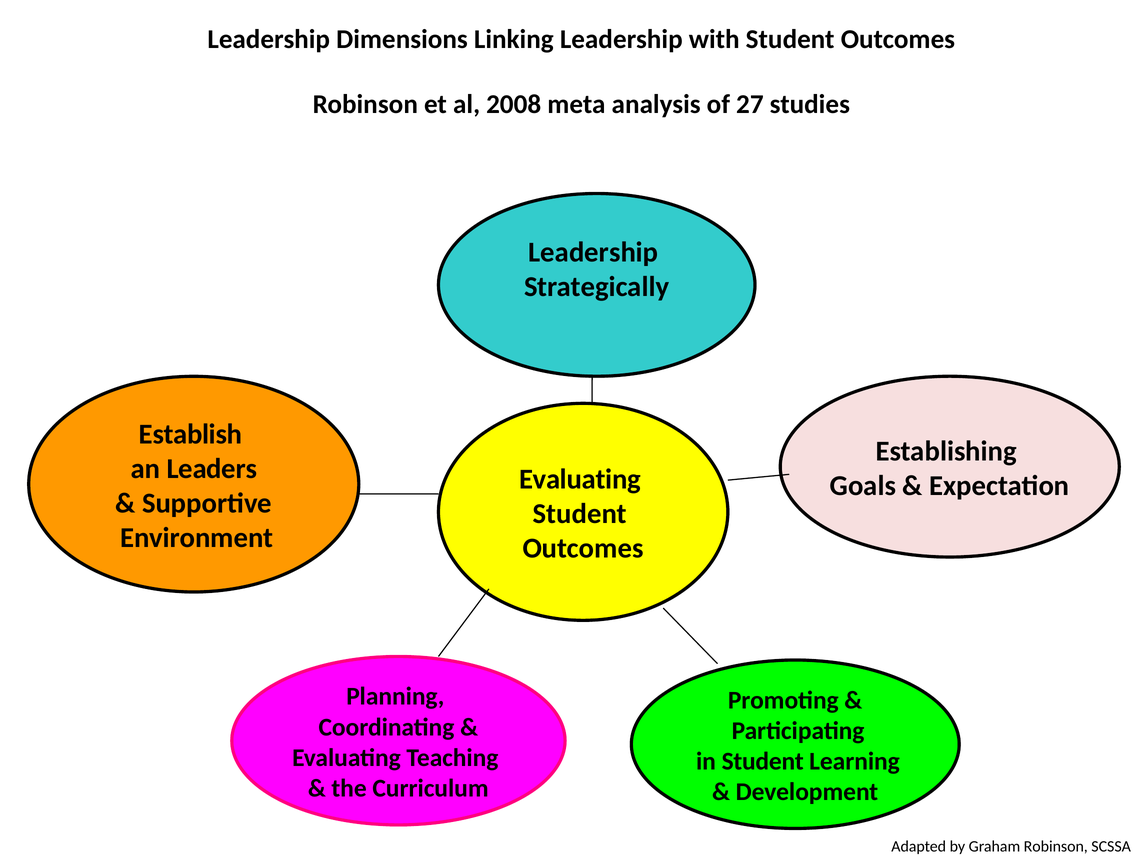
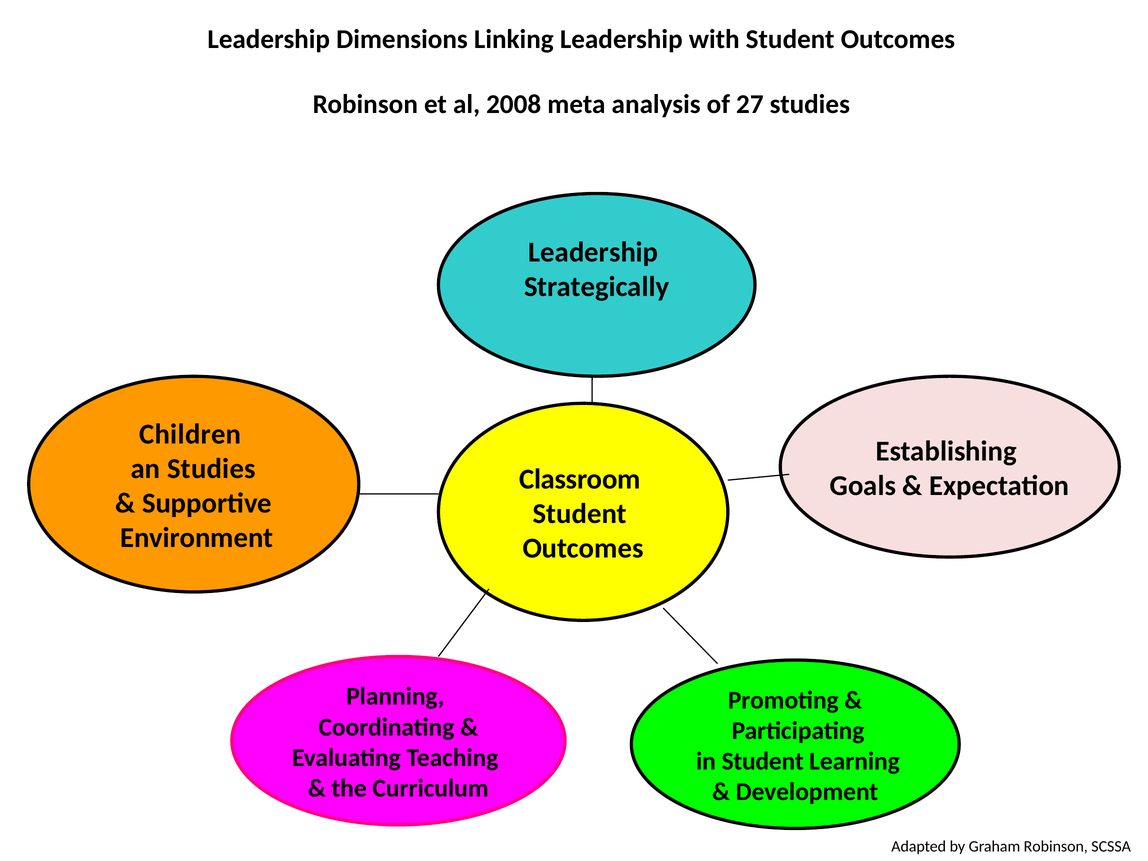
Establish: Establish -> Children (190, 434)
an Leaders: Leaders -> Studies (211, 469)
Evaluating: Evaluating -> Classroom (580, 479)
